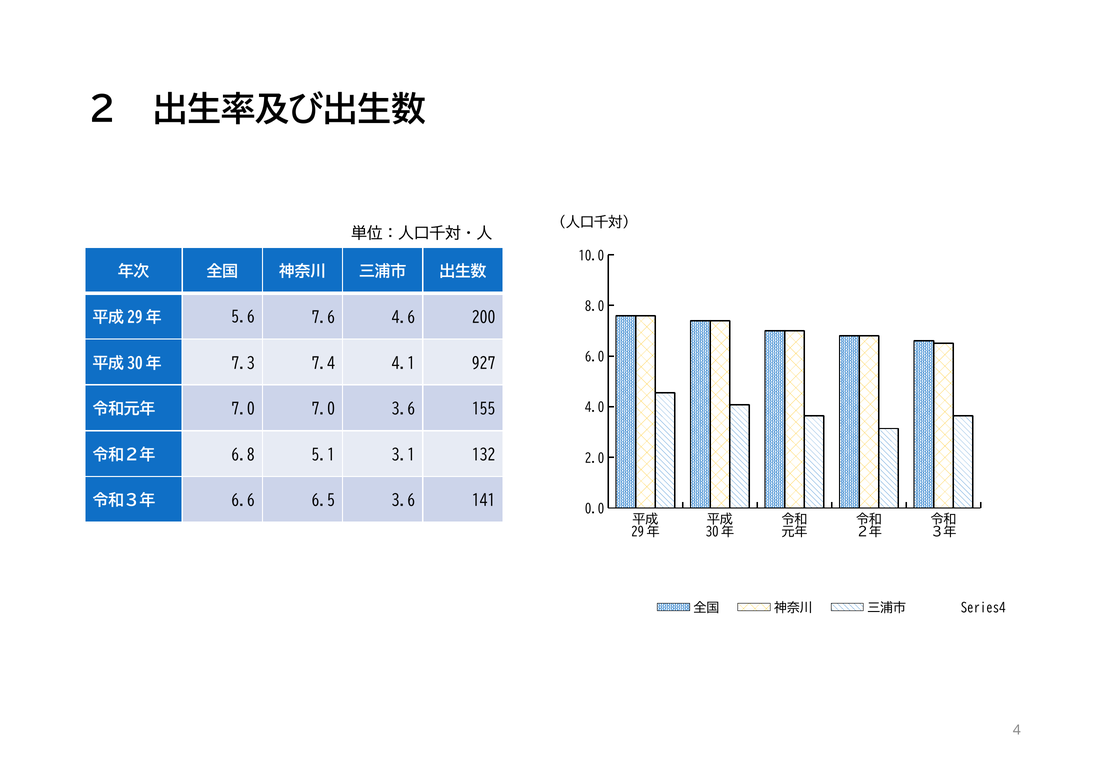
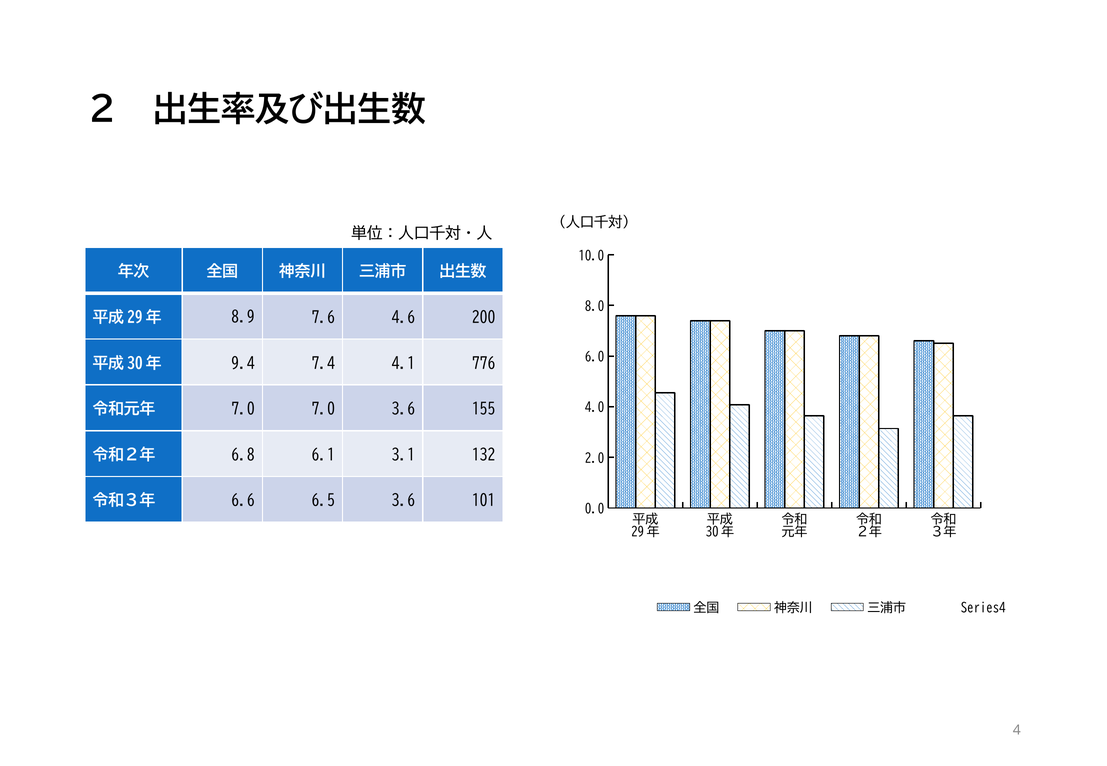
5.6: 5.6 -> 8.9 (243, 317)
7.3: 7.3 -> 9.4 (243, 364)
927: 927 -> 776 (484, 364)
5.1: 5.1 -> 6.1 (323, 455)
141: 141 -> 101 (484, 501)
